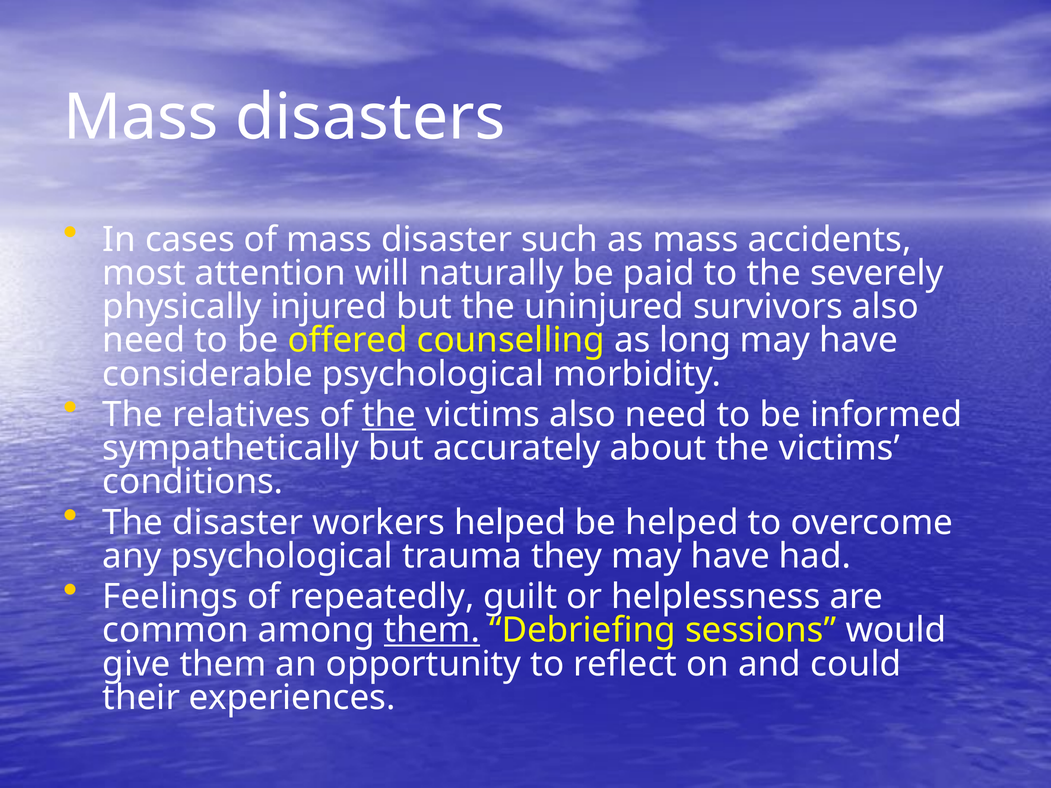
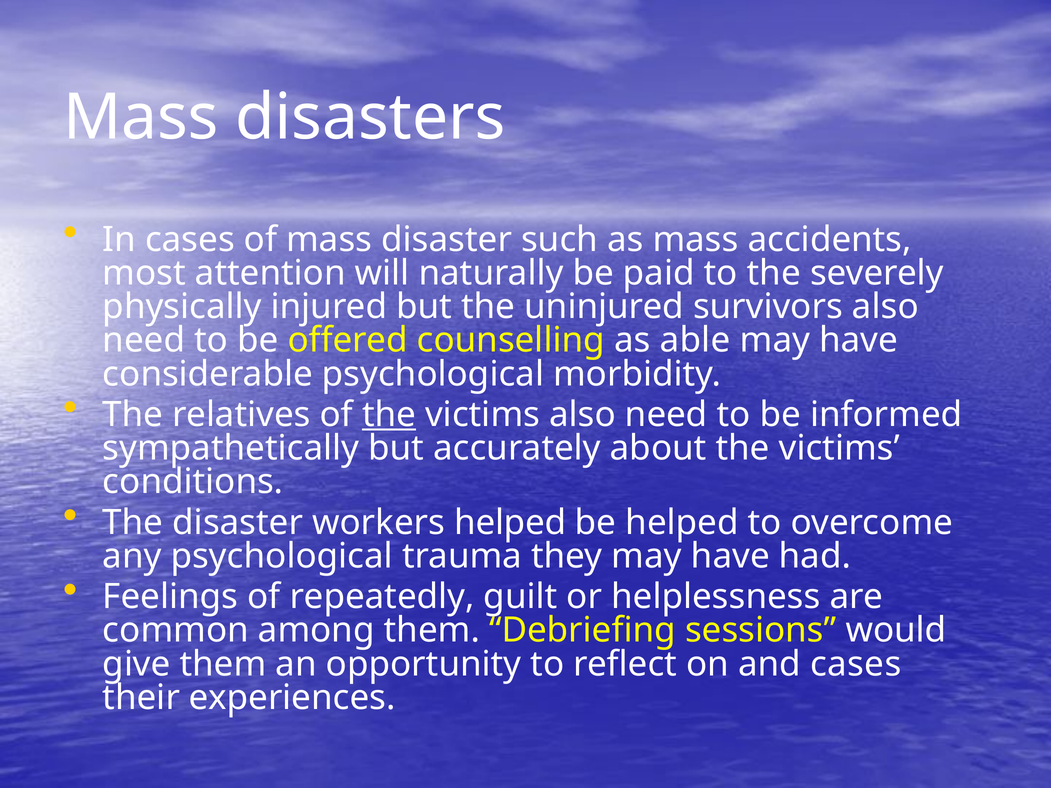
long: long -> able (695, 340)
them underline: present -> none (432, 631)
and could: could -> cases (856, 664)
